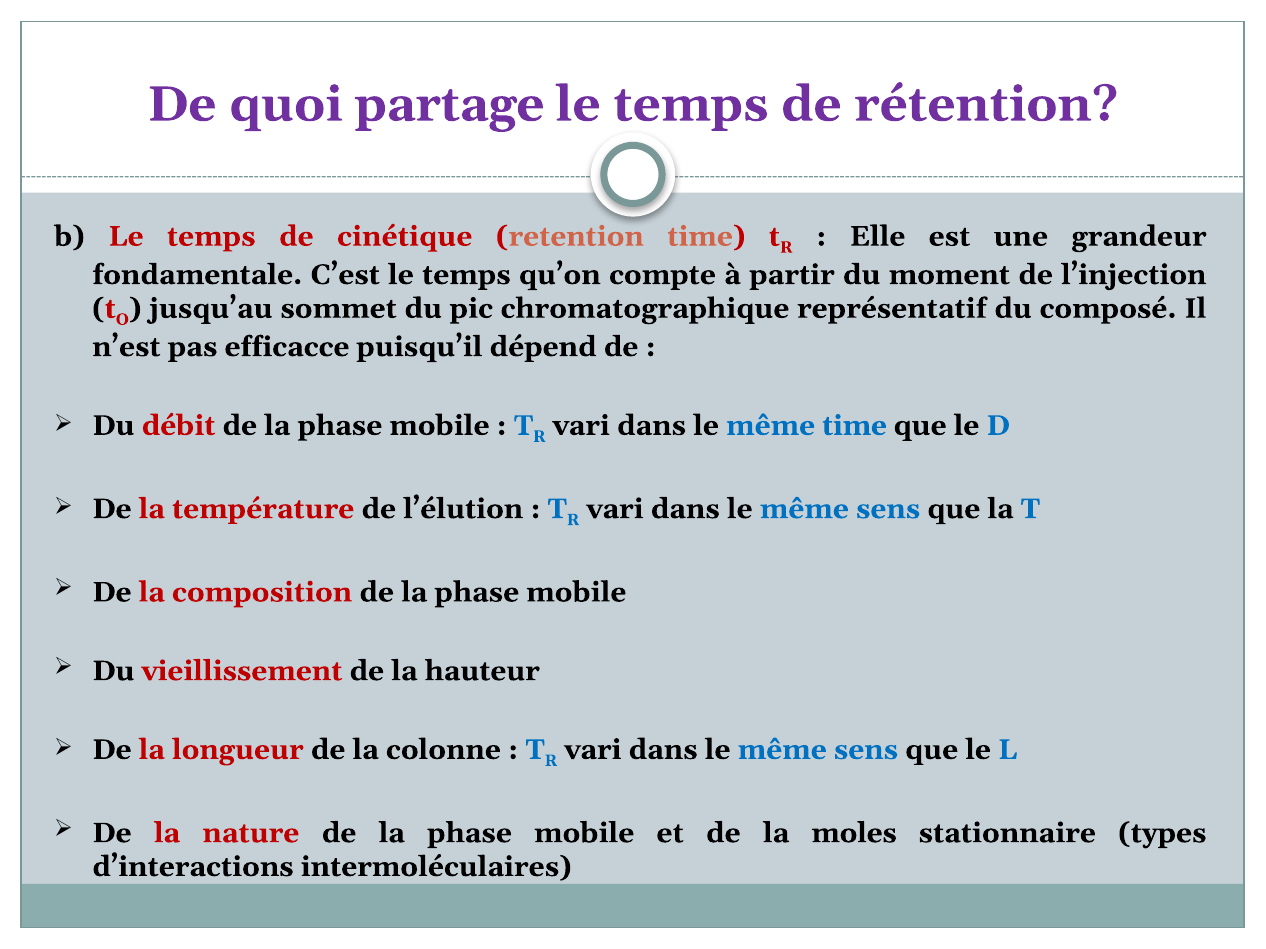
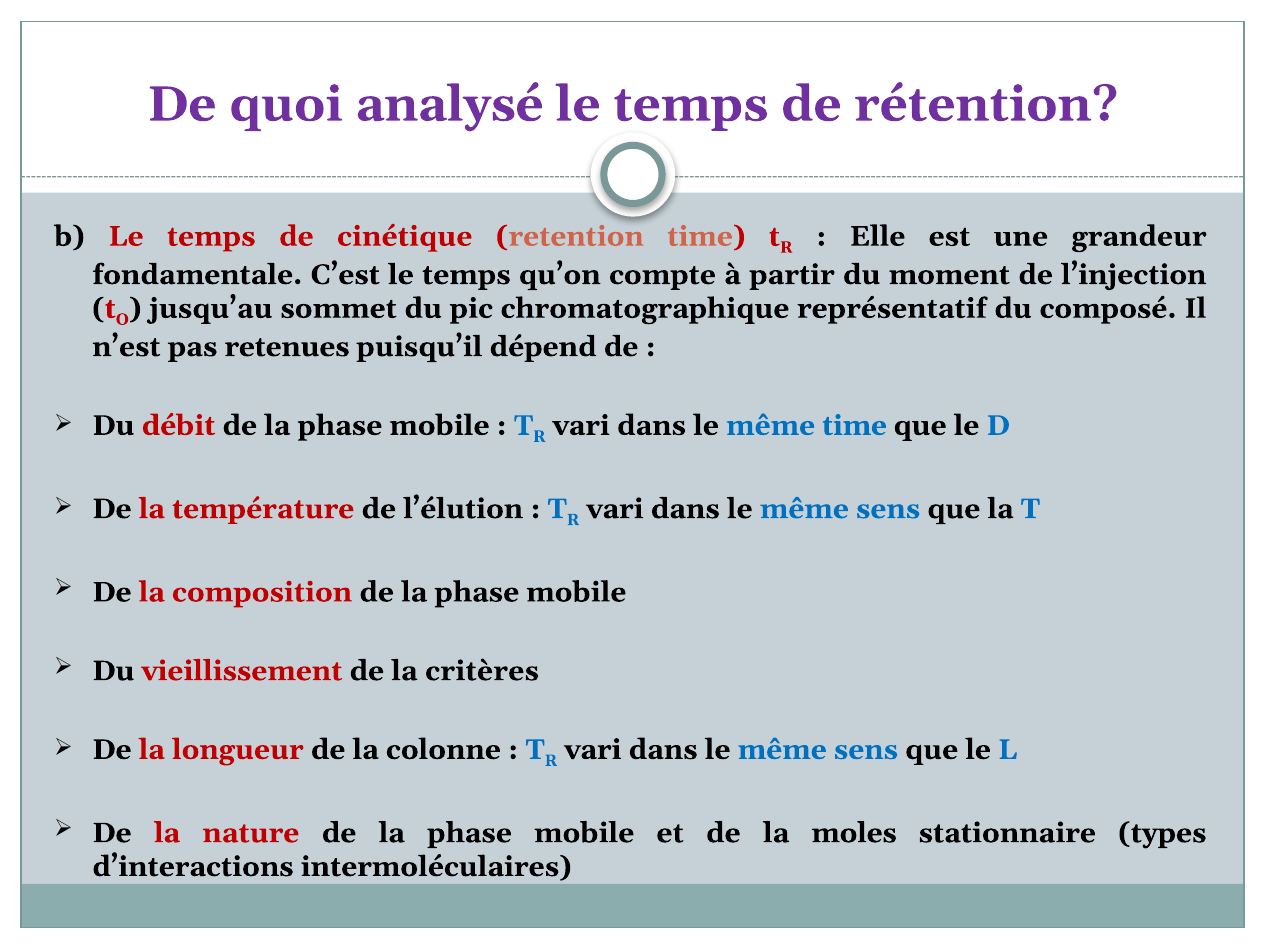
partage: partage -> analysé (449, 104)
efficacce: efficacce -> retenues (287, 347)
hauteur: hauteur -> critères (482, 671)
